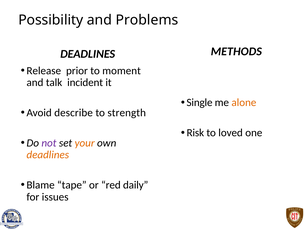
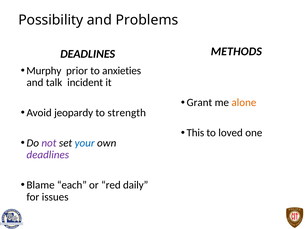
Release: Release -> Murphy (44, 71)
moment: moment -> anxieties (122, 71)
Single: Single -> Grant (199, 102)
describe: describe -> jeopardy (74, 113)
Risk: Risk -> This (195, 133)
your colour: orange -> blue (85, 143)
deadlines colour: orange -> purple (48, 155)
tape: tape -> each (72, 185)
